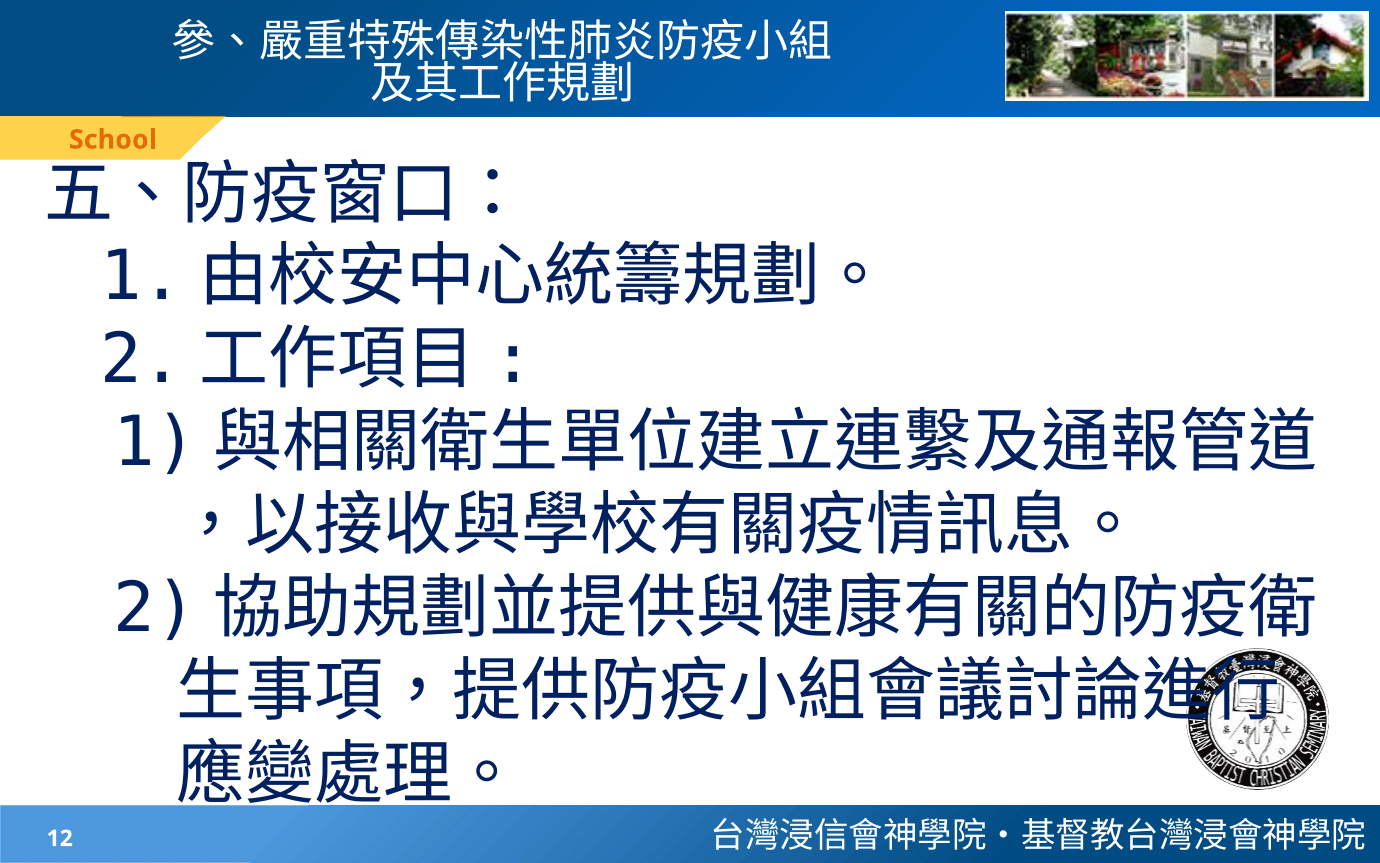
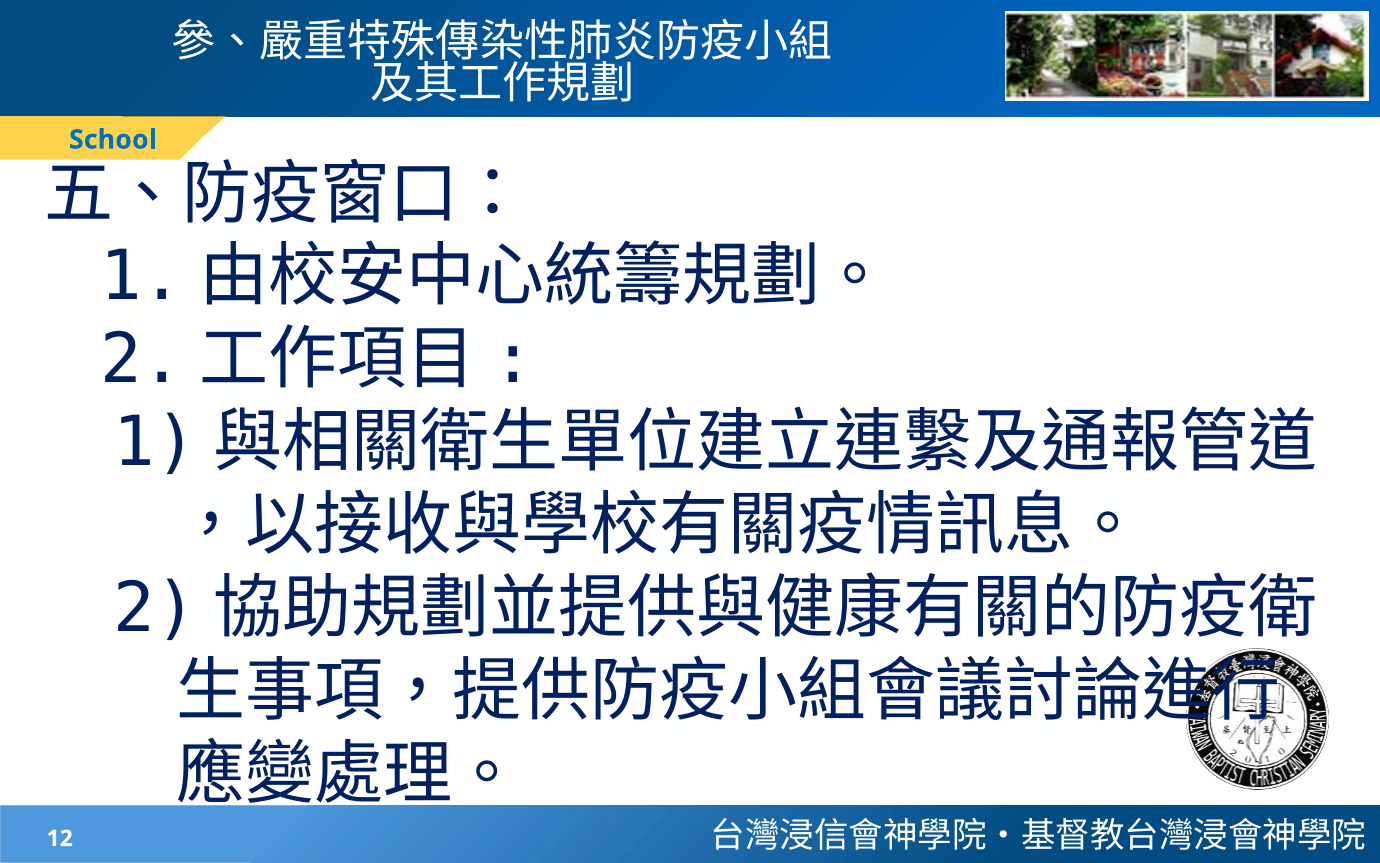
School colour: orange -> blue (113, 140)
